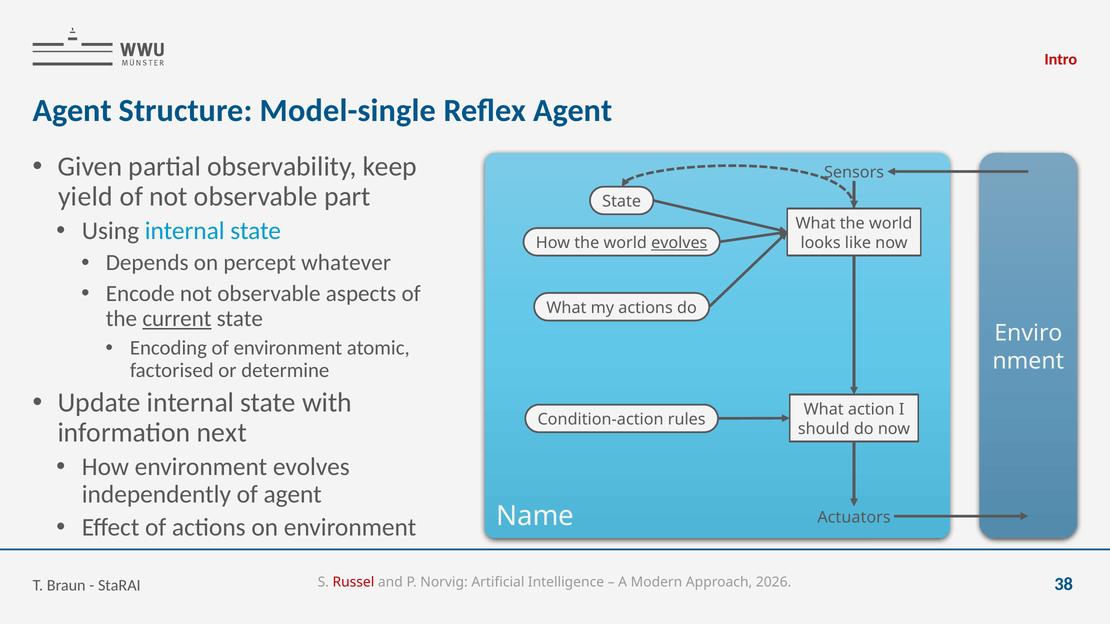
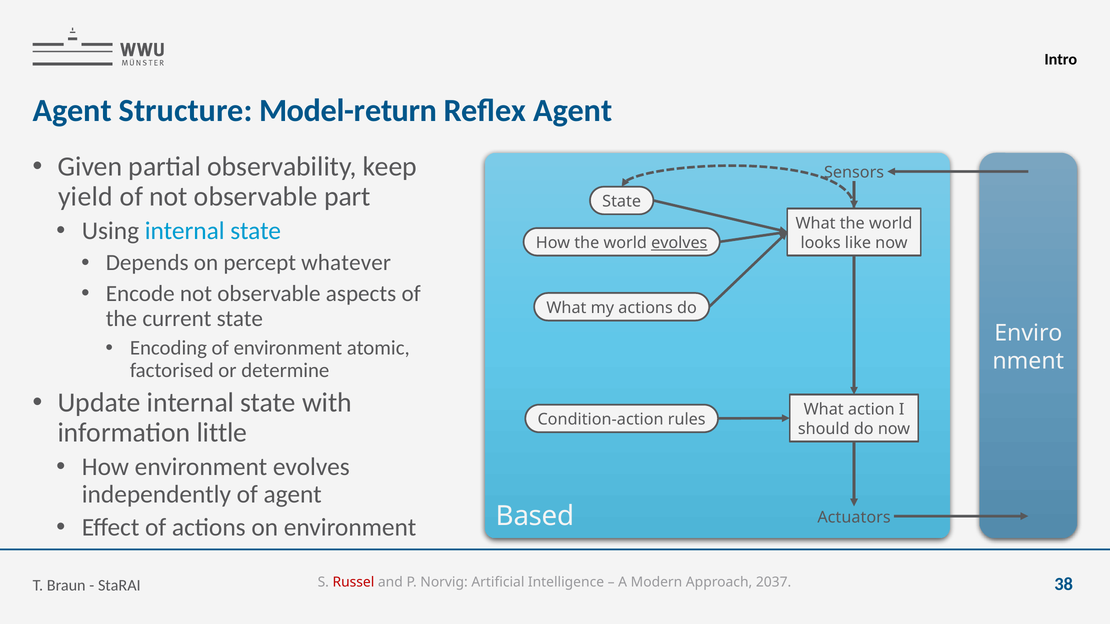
Intro colour: red -> black (1061, 60)
Model-single: Model-single -> Model-return (348, 111)
current underline: present -> none (177, 319)
next: next -> little (222, 433)
Name: Name -> Based (535, 517)
2026: 2026 -> 2037 (774, 583)
